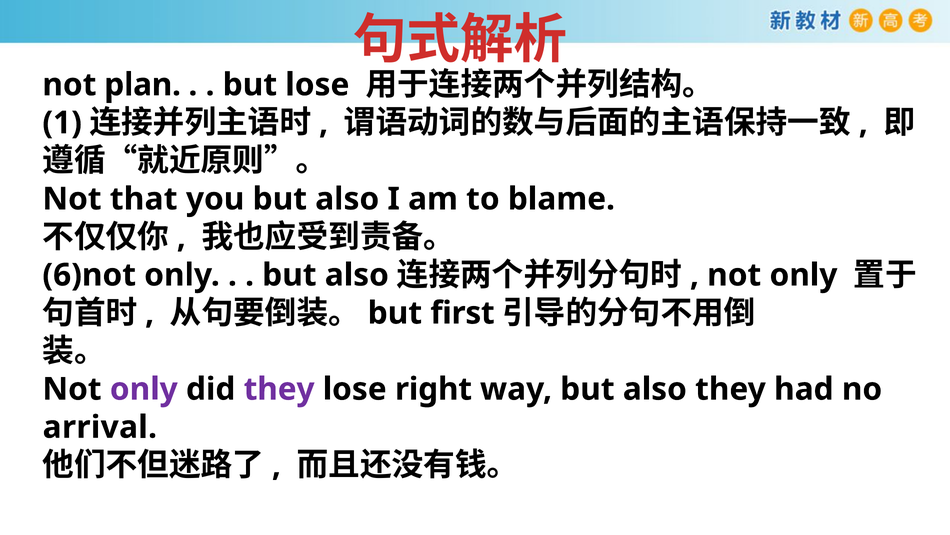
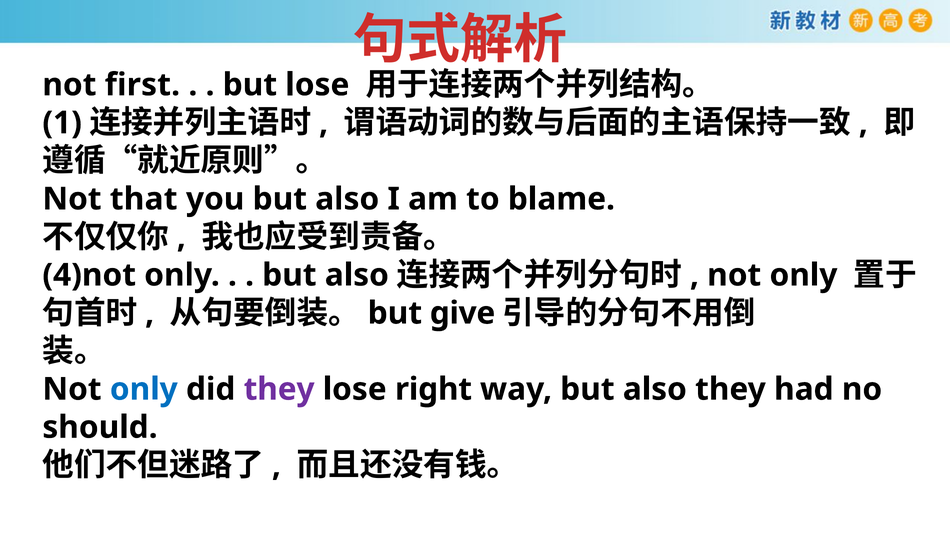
plan: plan -> first (142, 85)
6)not: 6)not -> 4)not (89, 275)
first: first -> give (463, 313)
only colour: purple -> blue (144, 389)
arrival: arrival -> should (100, 427)
